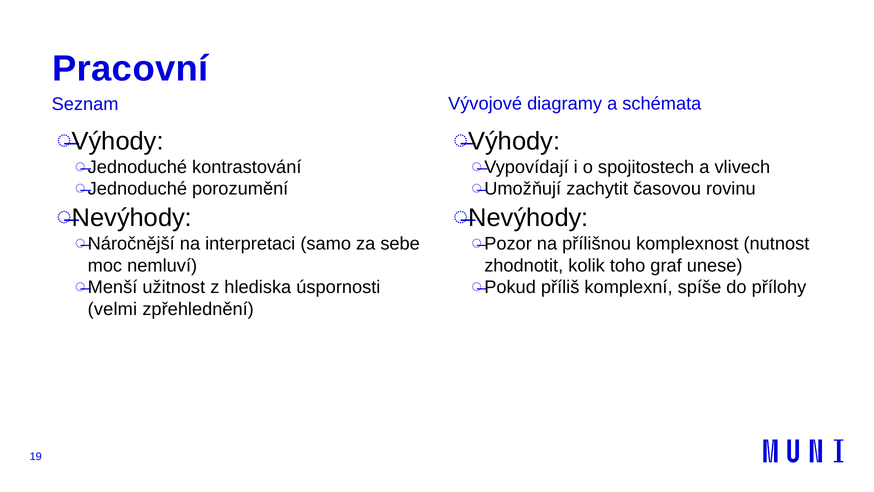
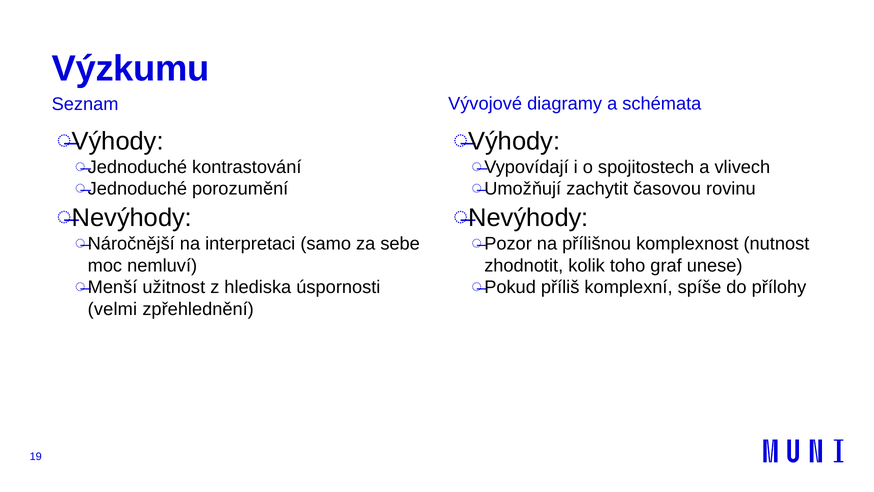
Pracovní: Pracovní -> Výzkumu (131, 69)
